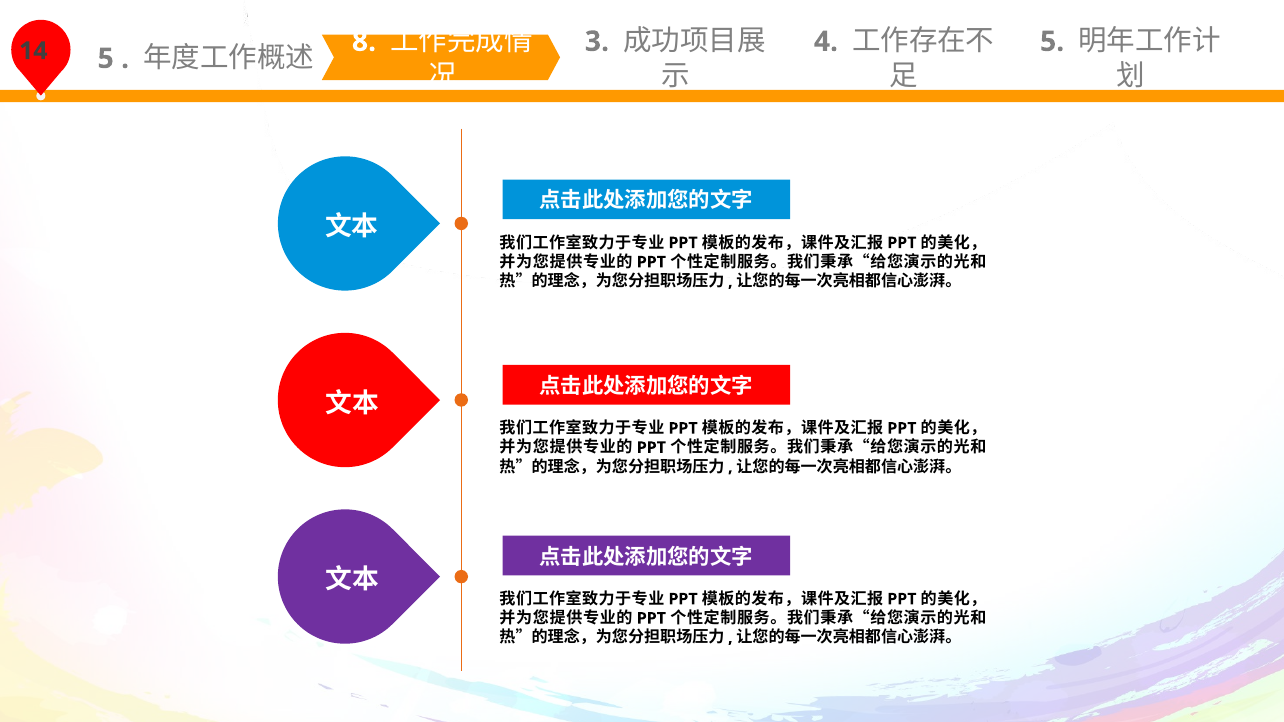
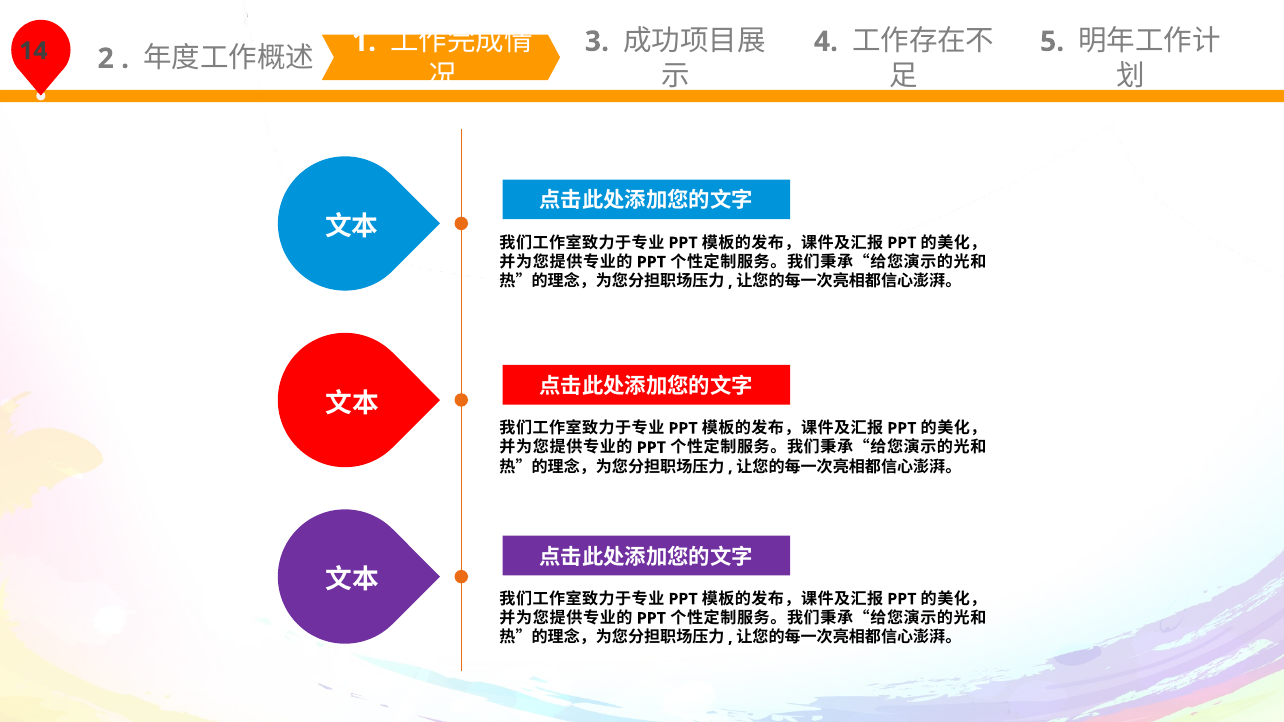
5: 5 -> 2 (106, 59)
8: 8 -> 1 (364, 41)
